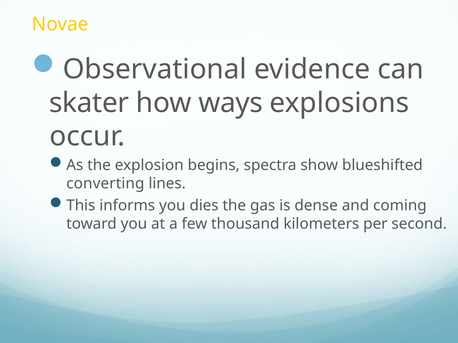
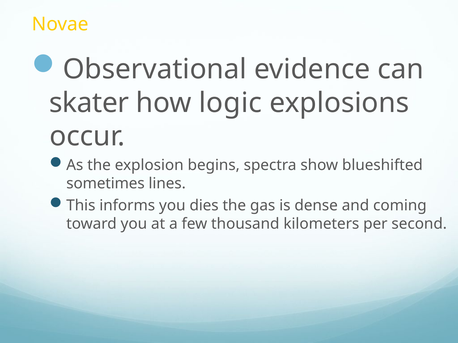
ways: ways -> logic (230, 103)
converting: converting -> sometimes (105, 184)
